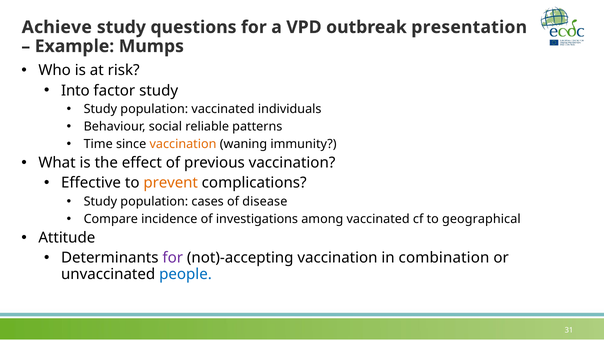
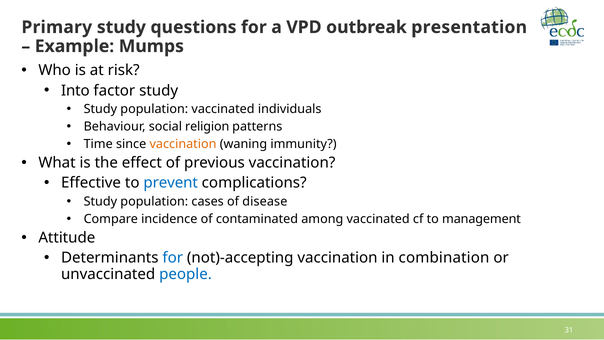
Achieve: Achieve -> Primary (57, 27)
reliable: reliable -> religion (207, 127)
prevent colour: orange -> blue (171, 183)
investigations: investigations -> contaminated (257, 219)
geographical: geographical -> management (481, 219)
for colour: purple -> blue (173, 258)
